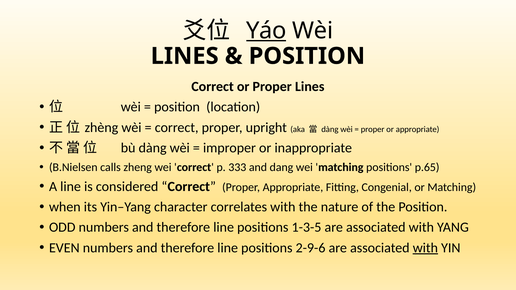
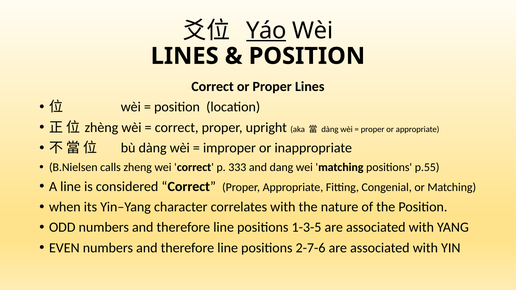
p.65: p.65 -> p.55 (427, 167)
2-9-6: 2-9-6 -> 2-7-6 (311, 248)
with underline: present -> none (425, 248)
